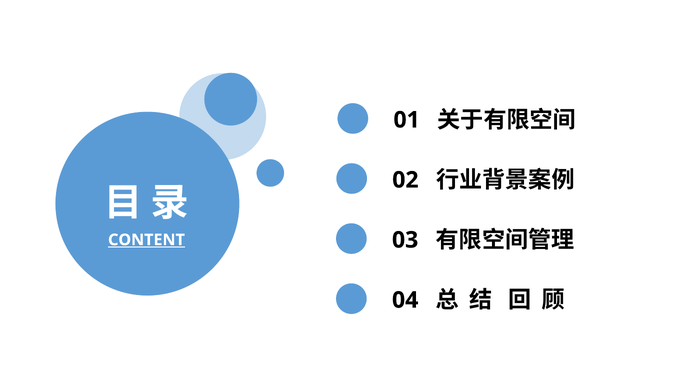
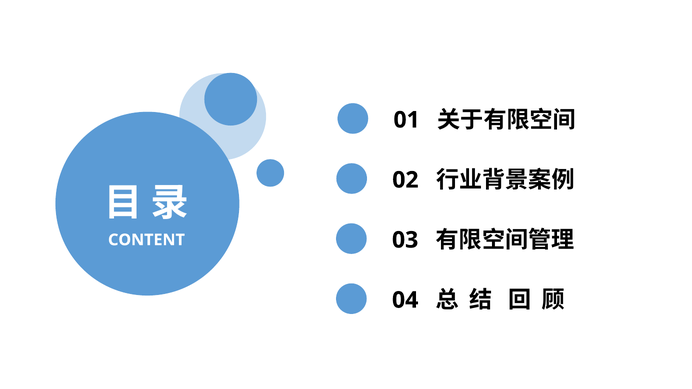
CONTENT underline: present -> none (146, 240)
